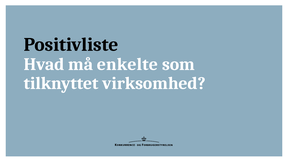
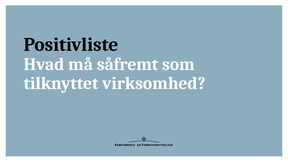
enkelte: enkelte -> såfremt (128, 64)
